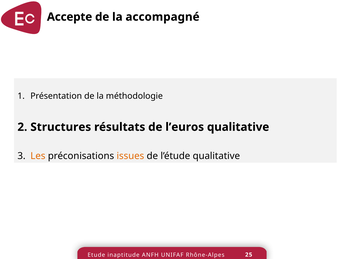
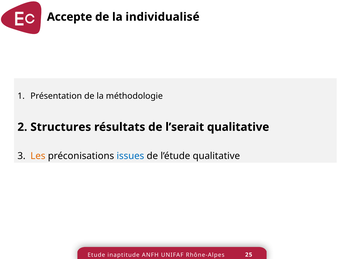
accompagné: accompagné -> individualisé (163, 17)
l’euros: l’euros -> l’serait (185, 127)
issues colour: orange -> blue (130, 156)
